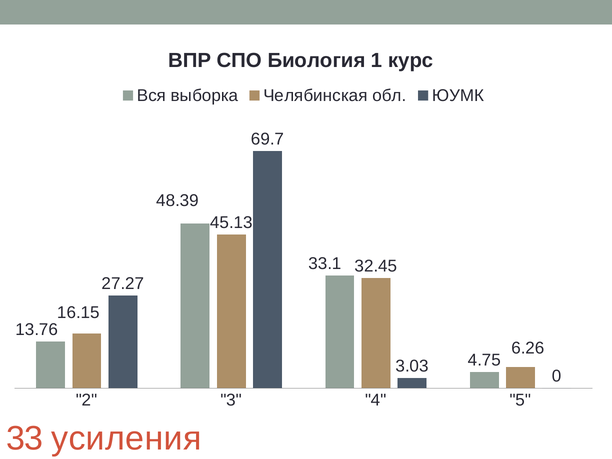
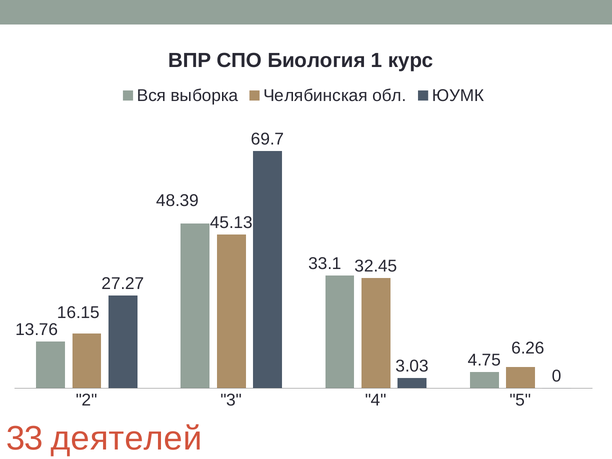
усиления: усиления -> деятелей (126, 438)
